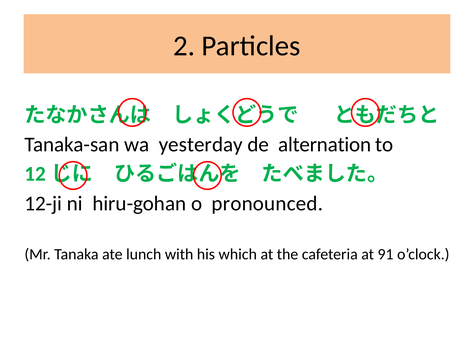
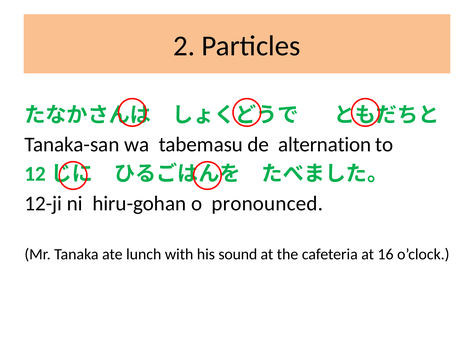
yesterday: yesterday -> tabemasu (201, 145)
which: which -> sound (238, 254)
91: 91 -> 16 (386, 254)
